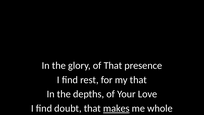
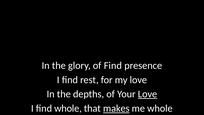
of That: That -> Find (113, 65)
my that: that -> love (138, 80)
Love underline: none -> present (148, 94)
find doubt: doubt -> whole (68, 108)
